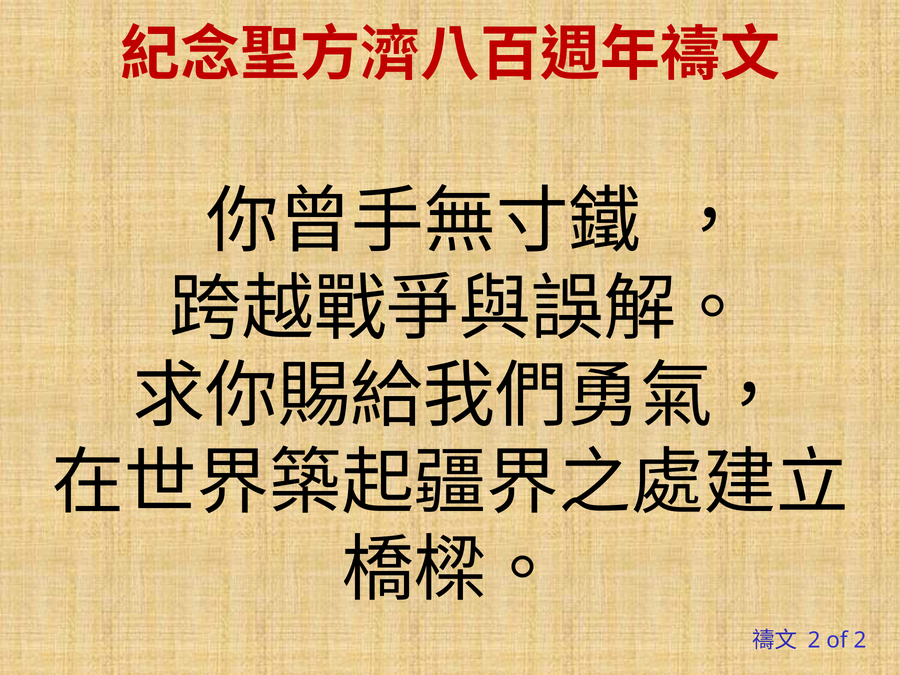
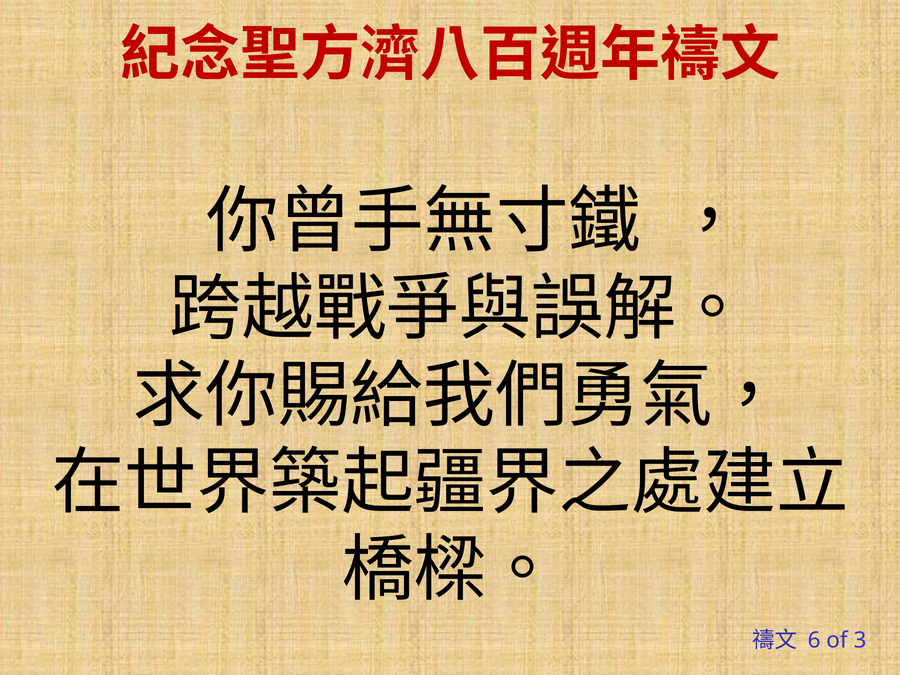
2: 2 -> 6 (814, 640)
of 2: 2 -> 3 (860, 640)
